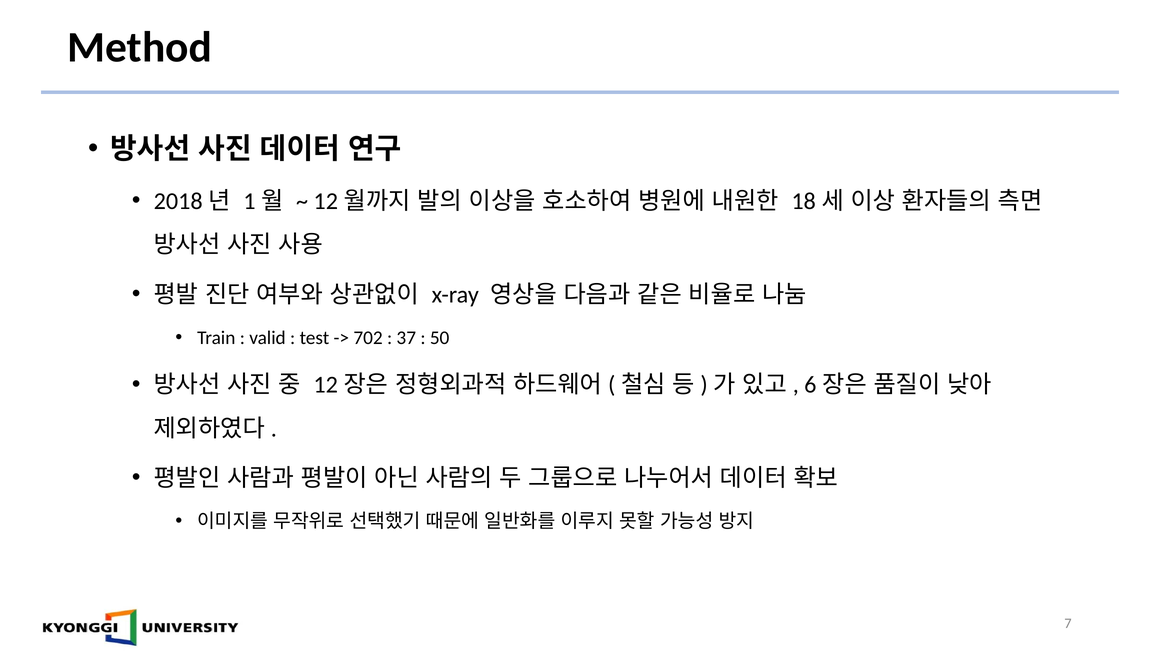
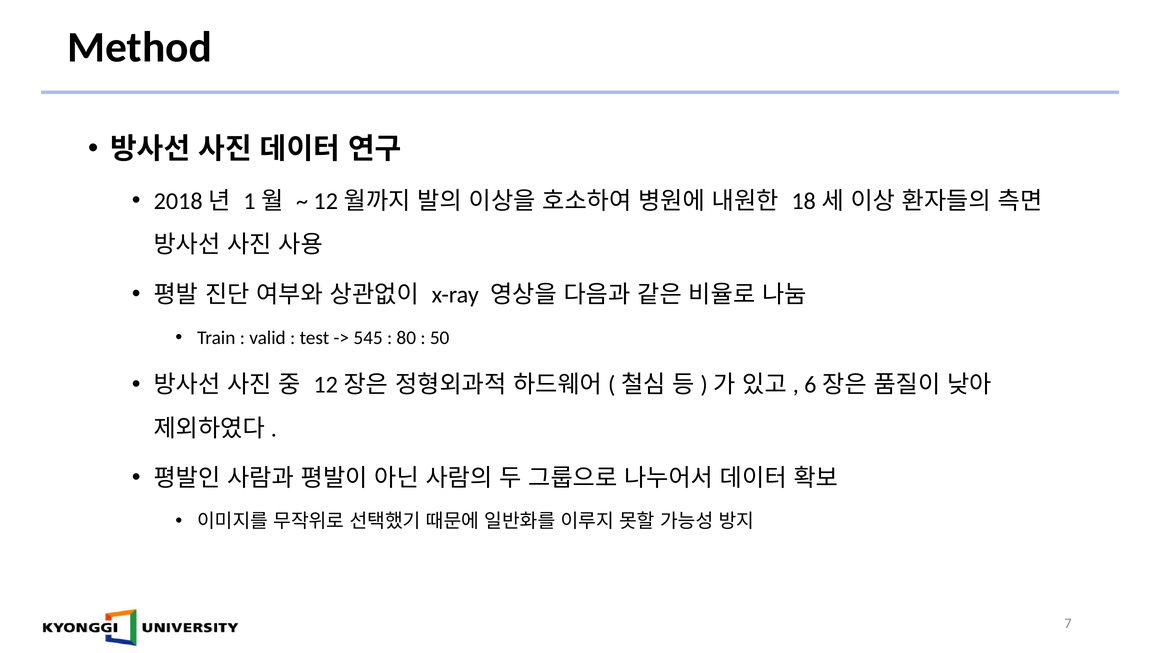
702: 702 -> 545 (368, 338)
37: 37 -> 80 (406, 338)
